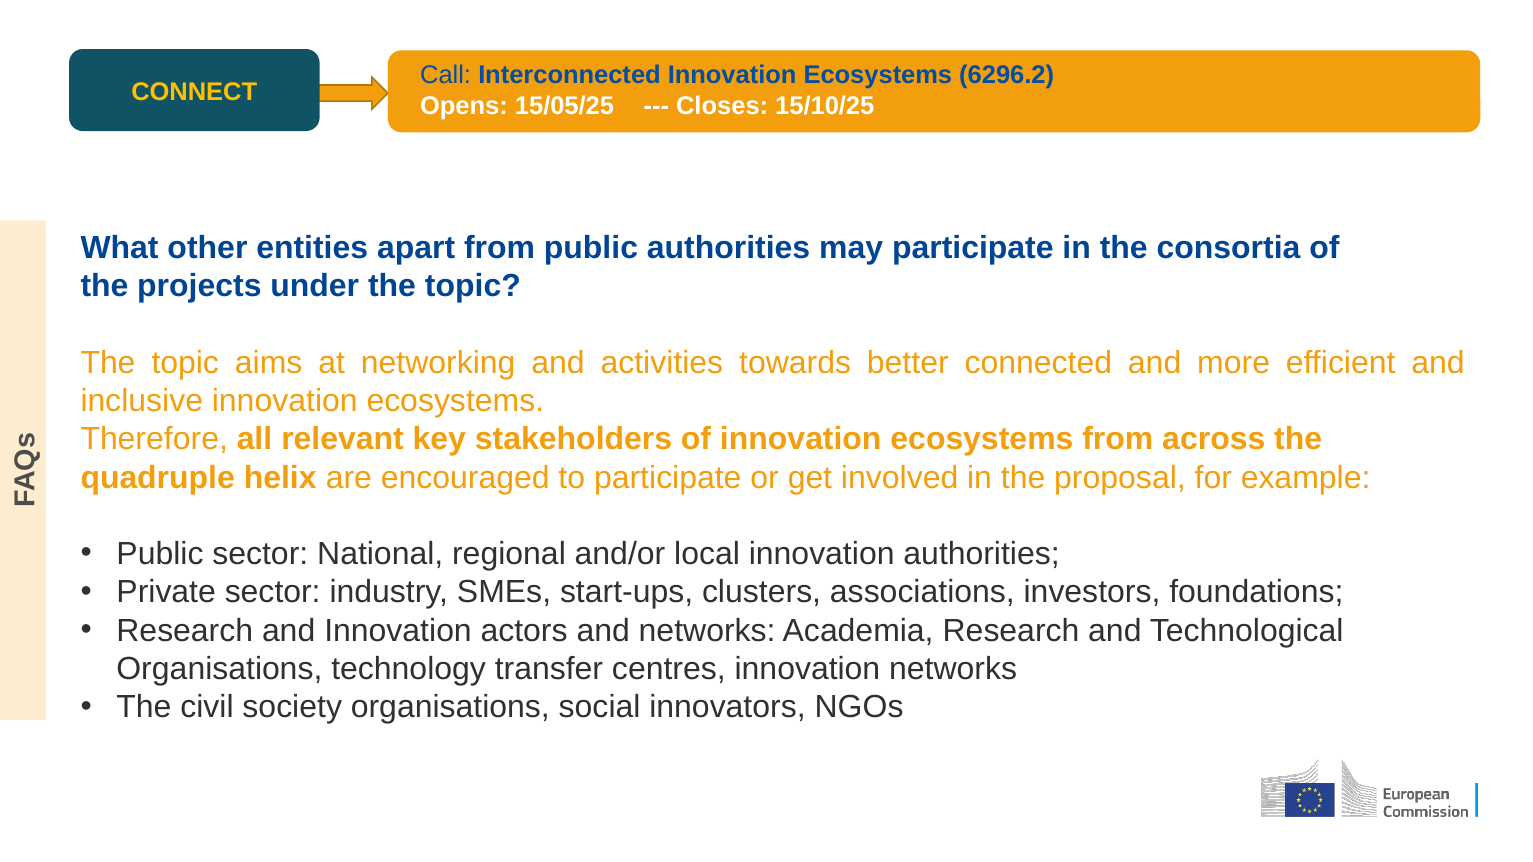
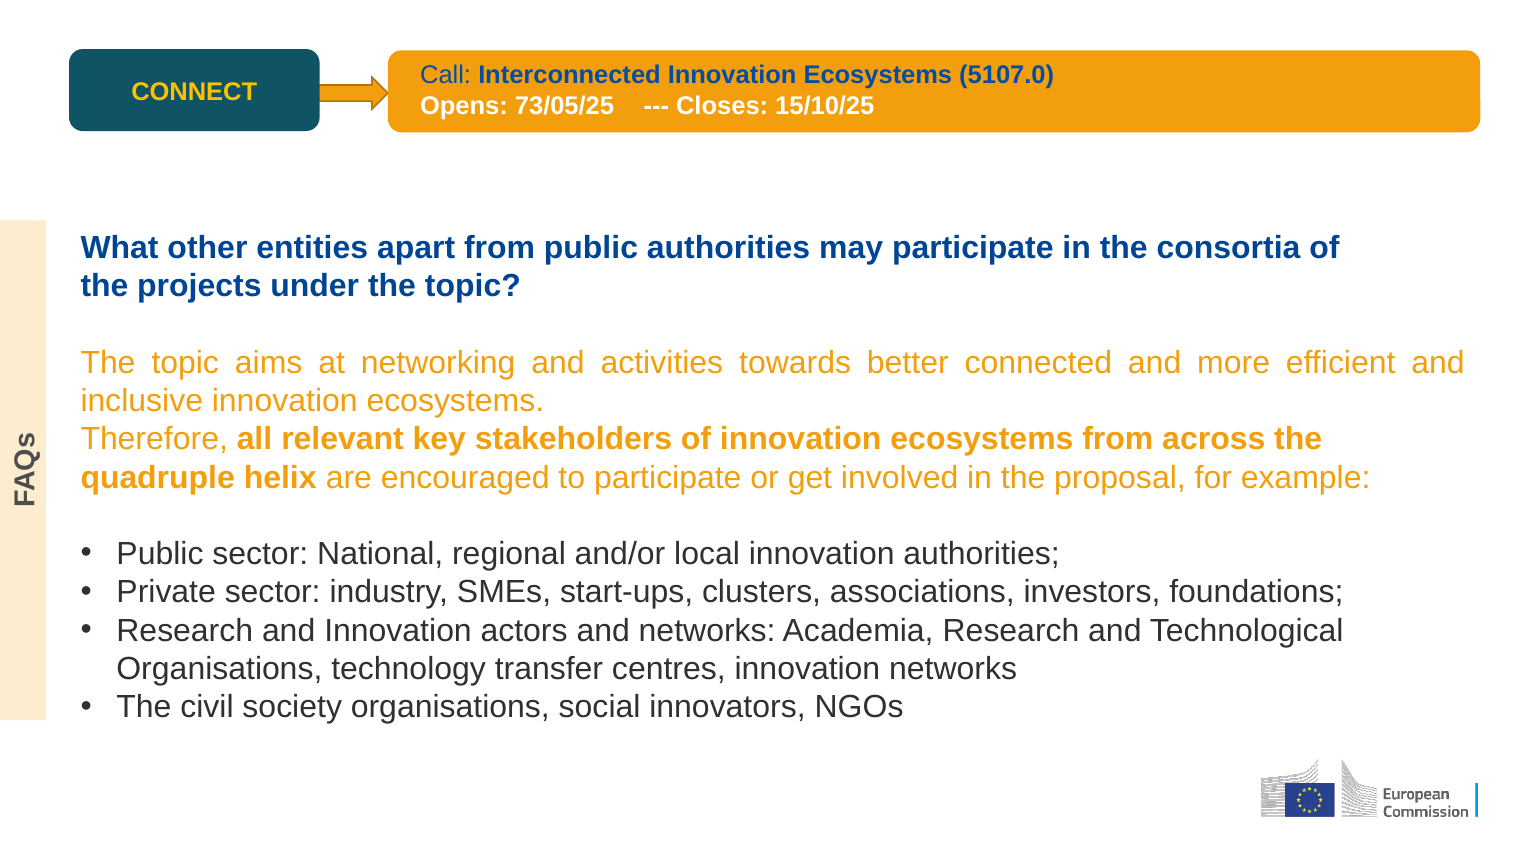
6296.2: 6296.2 -> 5107.0 (1007, 75)
15/05/25: 15/05/25 -> 73/05/25 (564, 106)
